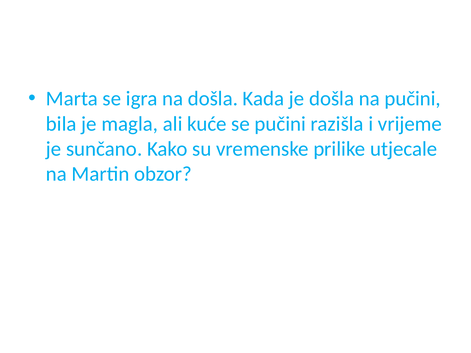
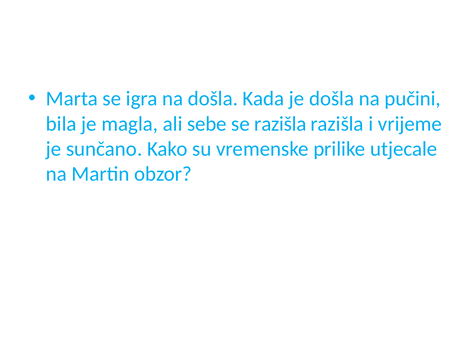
kuće: kuće -> sebe (207, 124)
se pučini: pučini -> razišla (280, 124)
